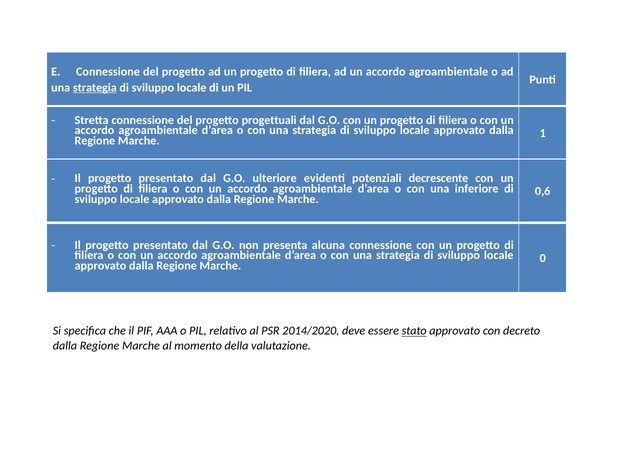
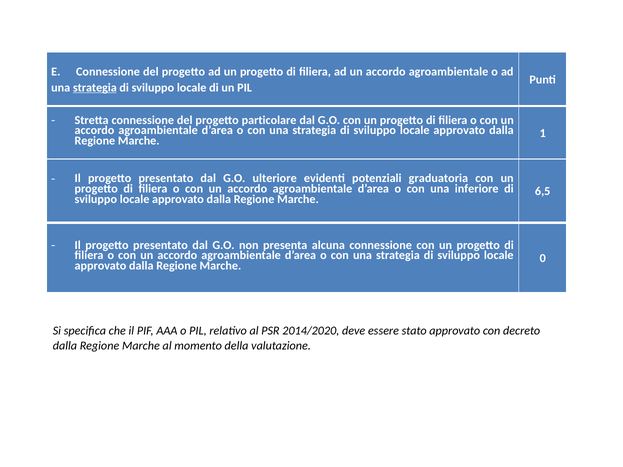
progettuali: progettuali -> particolare (269, 120)
decrescente: decrescente -> graduatoria (438, 179)
0,6: 0,6 -> 6,5 (543, 192)
stato underline: present -> none (414, 331)
